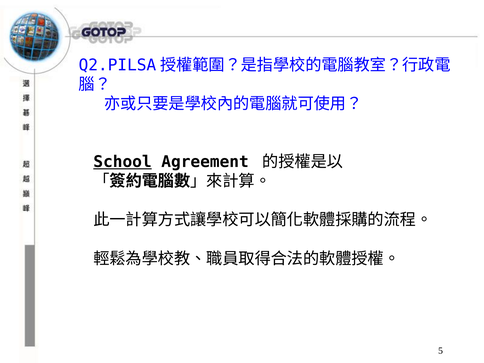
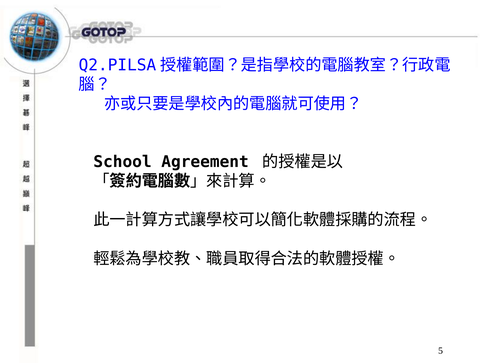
School underline: present -> none (123, 162)
